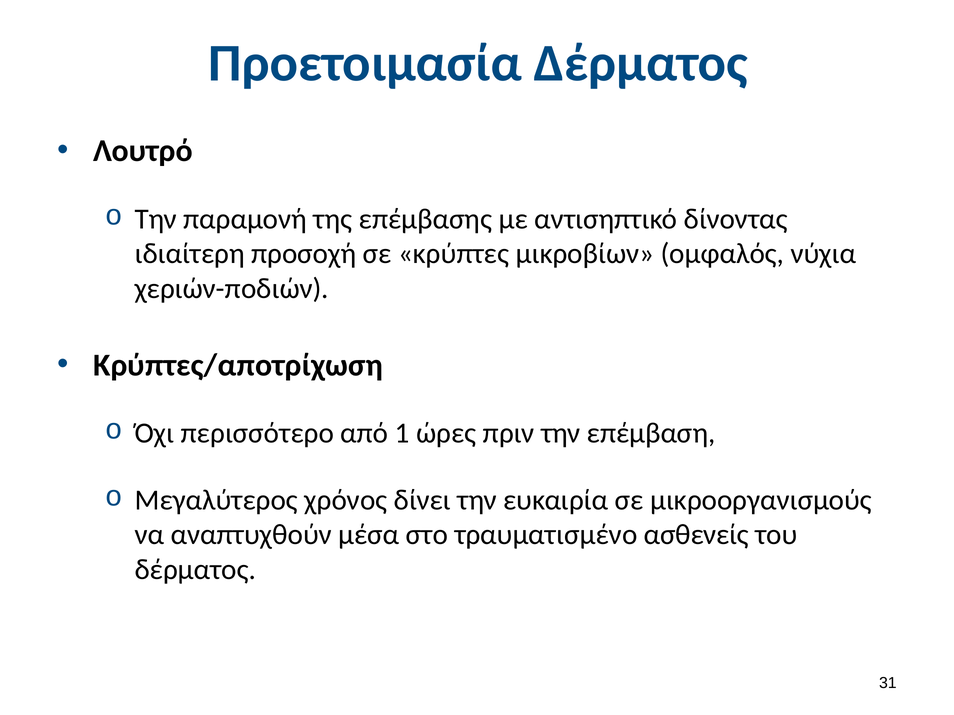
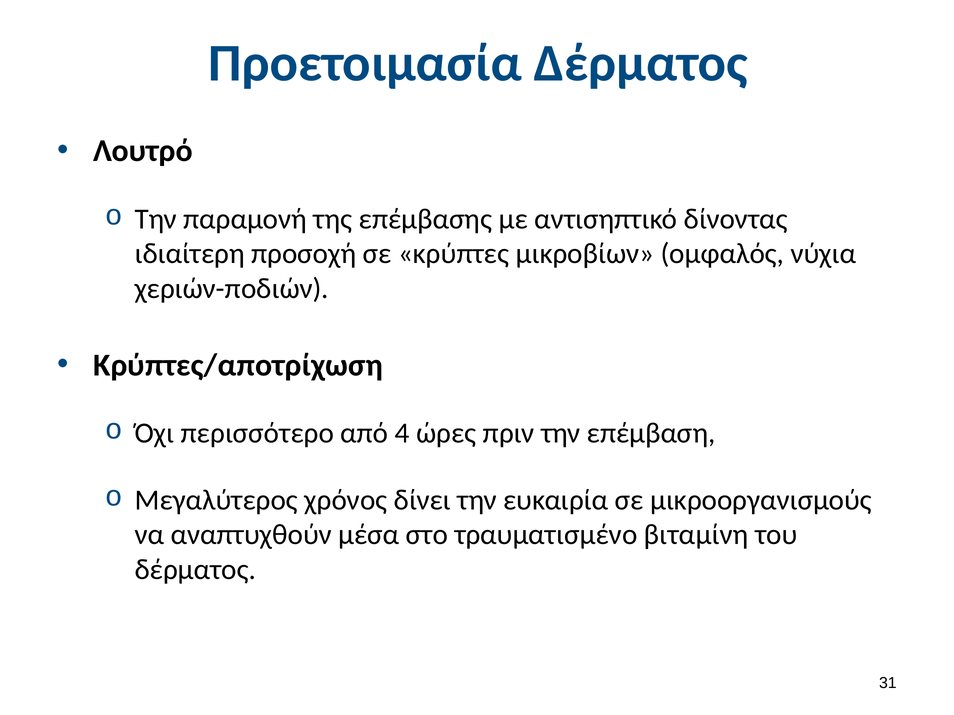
1: 1 -> 4 (402, 434)
ασθενείς: ασθενείς -> βιταμίνη (696, 535)
